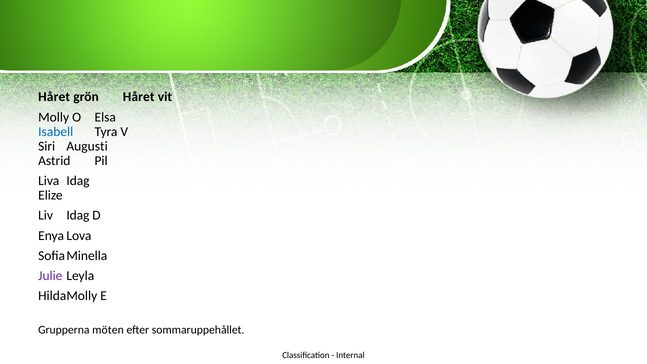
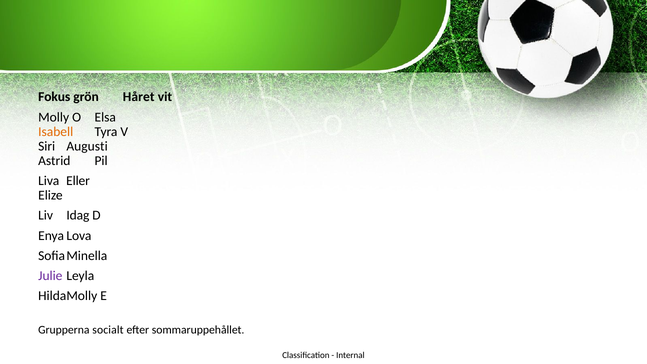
Håret: Håret -> Fokus (54, 97)
Isabell colour: blue -> orange (56, 132)
Liva Idag: Idag -> Eller (78, 181)
möten: möten -> socialt (108, 330)
